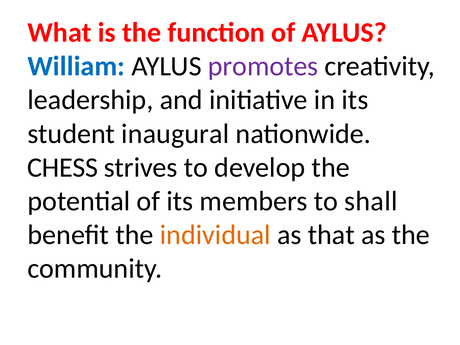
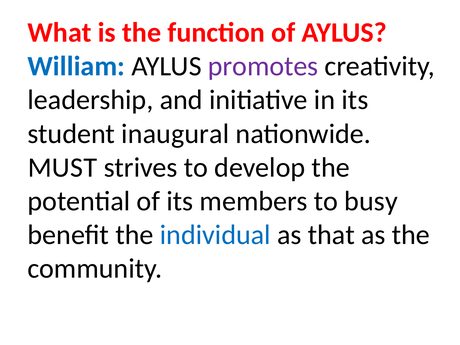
CHESS: CHESS -> MUST (62, 167)
shall: shall -> busy (371, 201)
individual colour: orange -> blue (215, 235)
